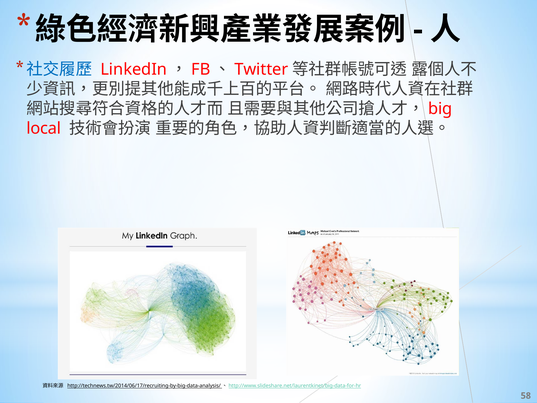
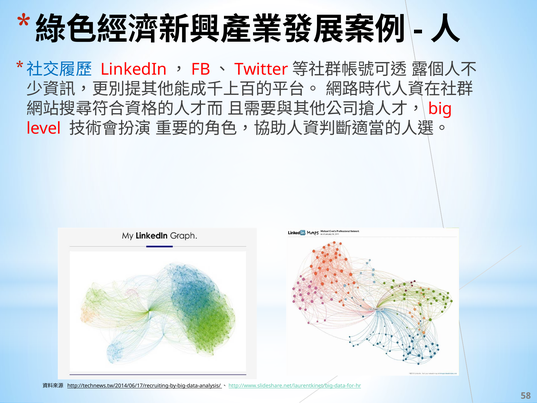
local: local -> level (44, 128)
